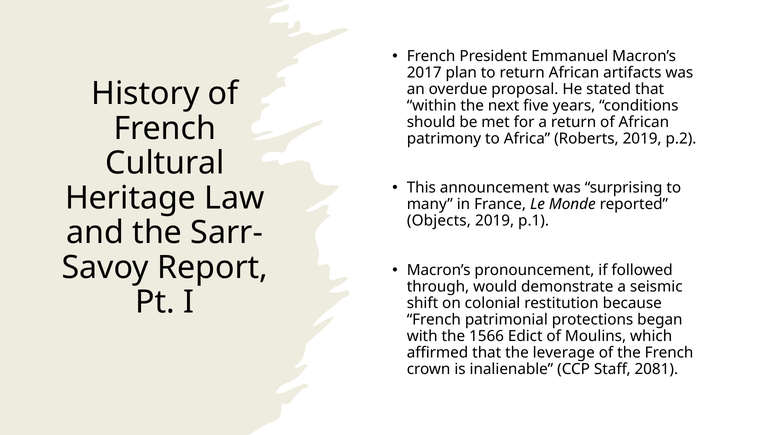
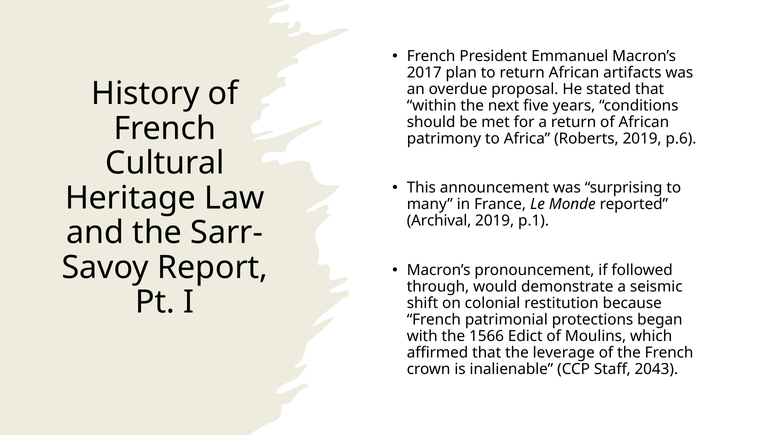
p.2: p.2 -> p.6 (681, 139)
Objects: Objects -> Archival (439, 221)
2081: 2081 -> 2043 (656, 369)
